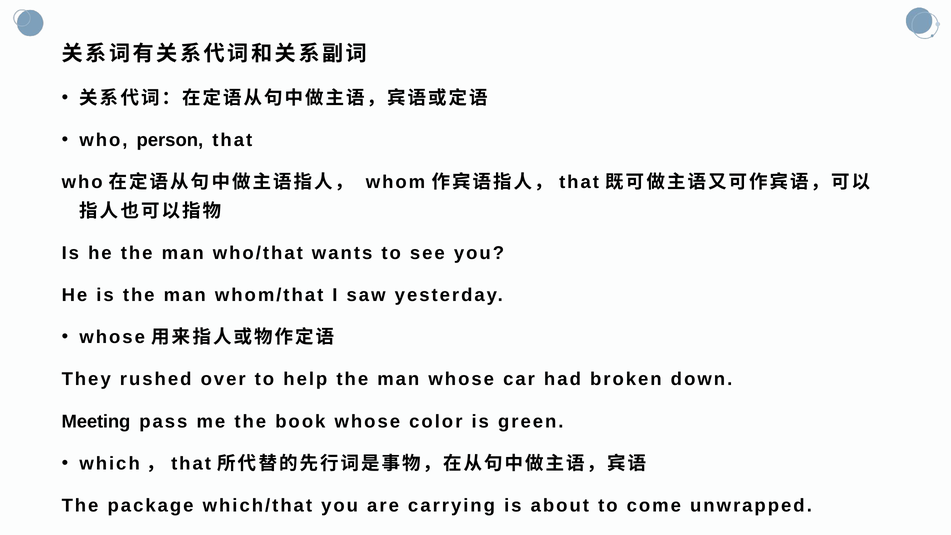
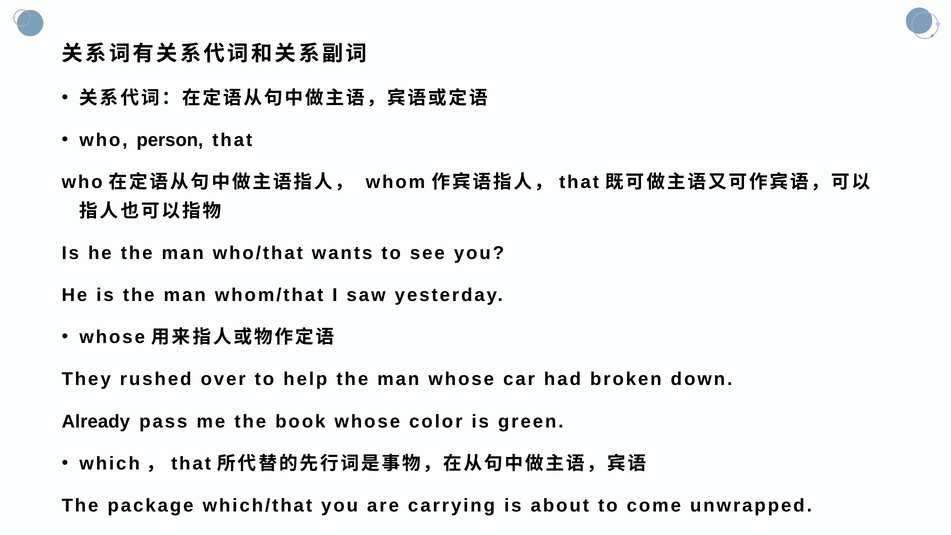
Meeting: Meeting -> Already (96, 421)
